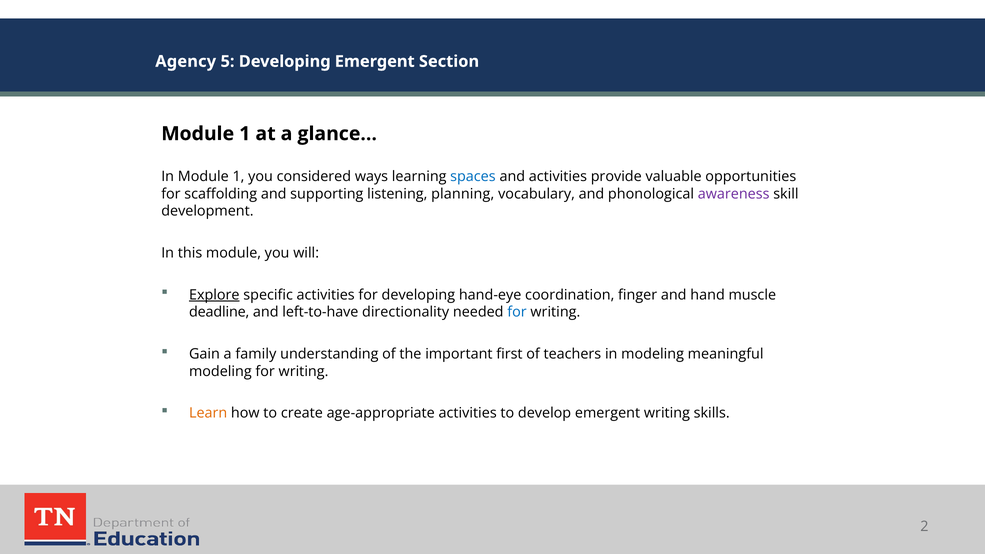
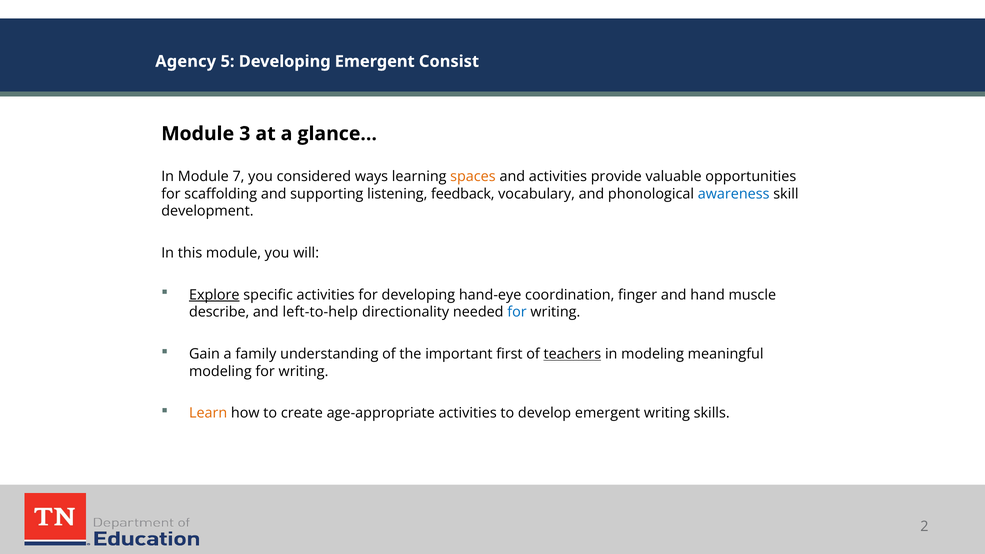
Section: Section -> Consist (449, 61)
1: 1 -> 3 (245, 134)
In Module 1: 1 -> 7 (238, 177)
spaces colour: blue -> orange (473, 177)
planning: planning -> feedback (463, 194)
awareness colour: purple -> blue (734, 194)
deadline: deadline -> describe (219, 312)
left-to-have: left-to-have -> left-to-help (320, 312)
teachers underline: none -> present (572, 354)
